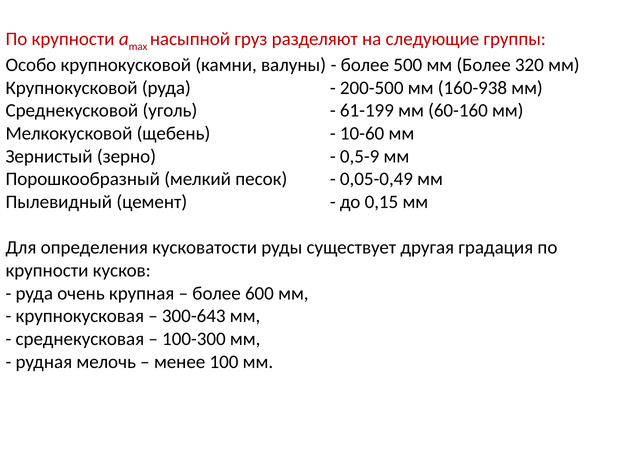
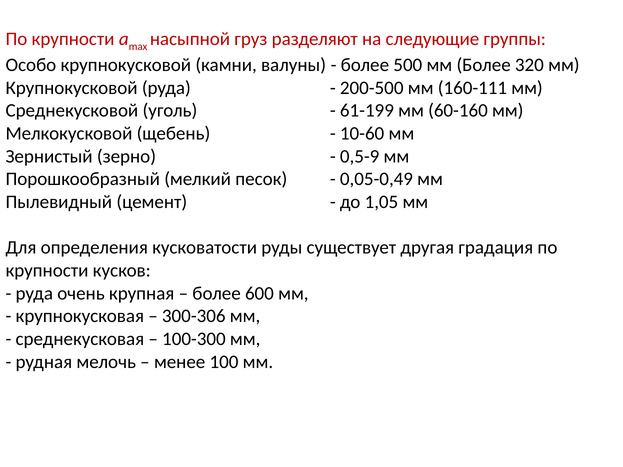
160-938: 160-938 -> 160-111 (472, 88)
0,15: 0,15 -> 1,05 (381, 202)
300-643: 300-643 -> 300-306 (194, 316)
